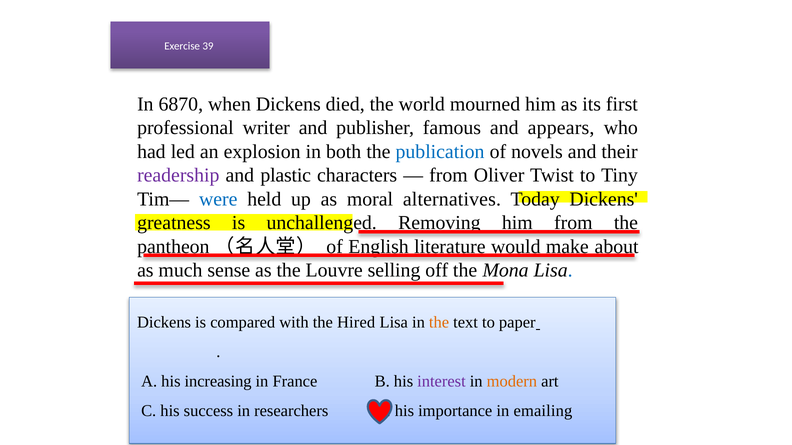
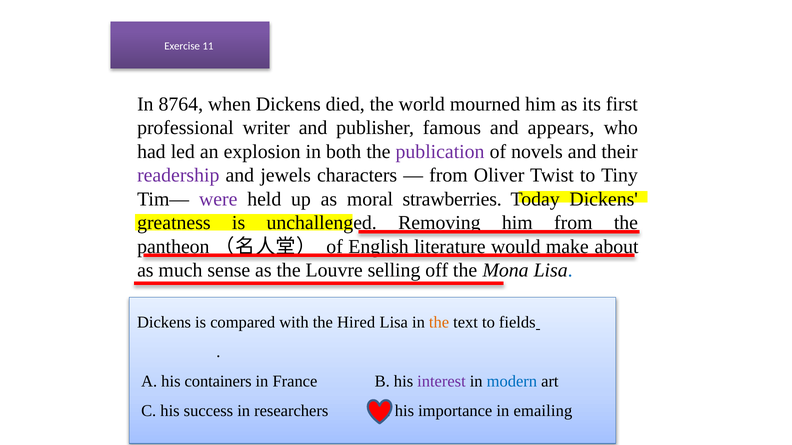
39: 39 -> 11 (208, 46)
6870: 6870 -> 8764 (181, 104)
publication colour: blue -> purple (440, 152)
plastic: plastic -> jewels (286, 176)
were colour: blue -> purple (218, 199)
alternatives: alternatives -> strawberries (452, 199)
paper: paper -> fields (517, 322)
increasing: increasing -> containers (218, 382)
modern colour: orange -> blue (512, 382)
